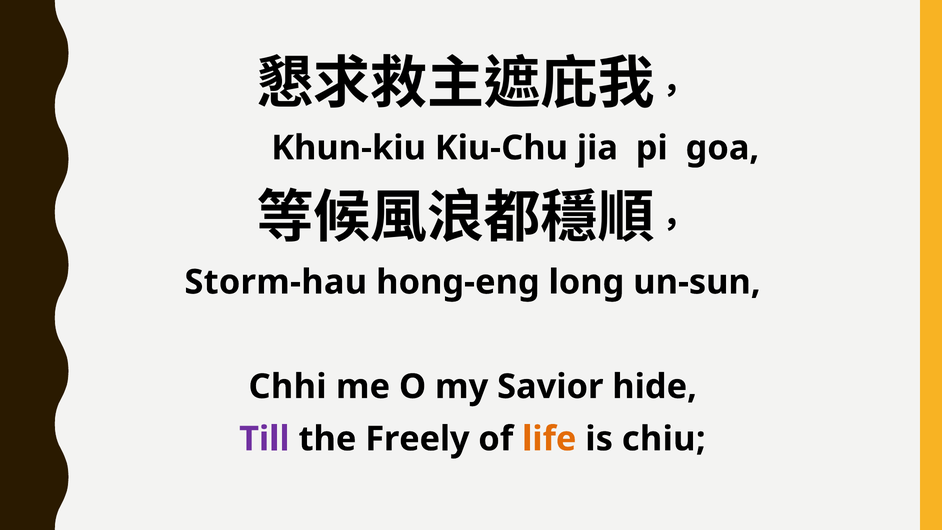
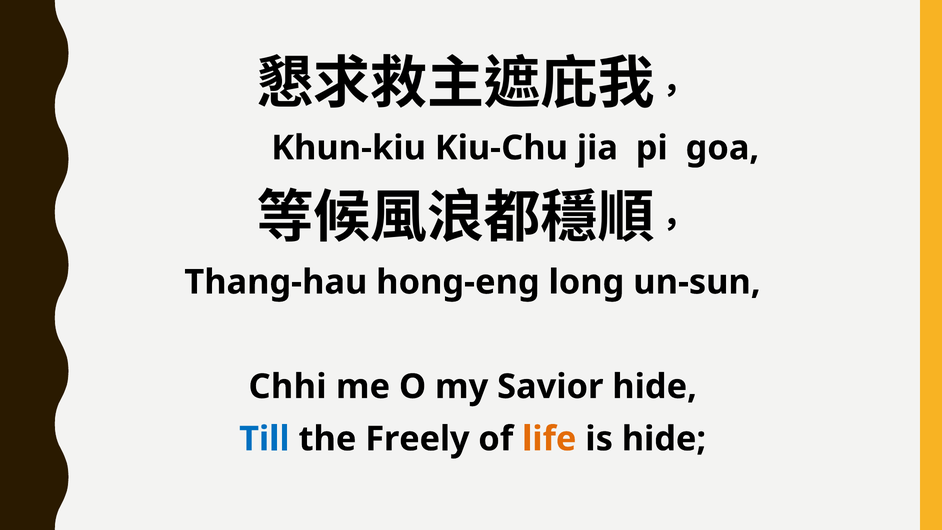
Storm-hau: Storm-hau -> Thang-hau (276, 282)
Till colour: purple -> blue (264, 439)
is chiu: chiu -> hide (664, 439)
